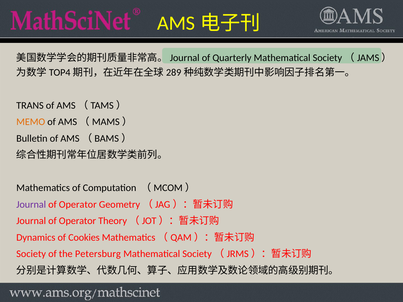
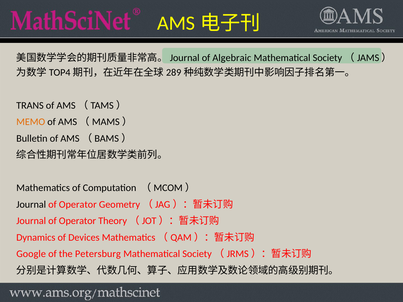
Quarterly: Quarterly -> Algebraic (232, 58)
Journal colour: purple -> black (31, 205)
Cookies: Cookies -> Devices (84, 238)
Society: Society -> Google (31, 254)
